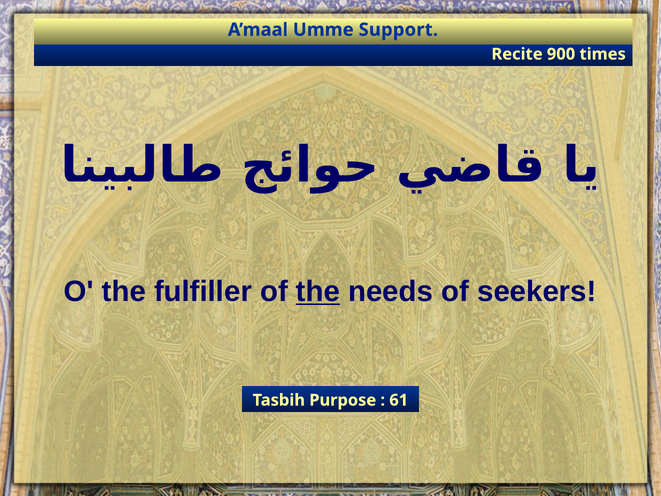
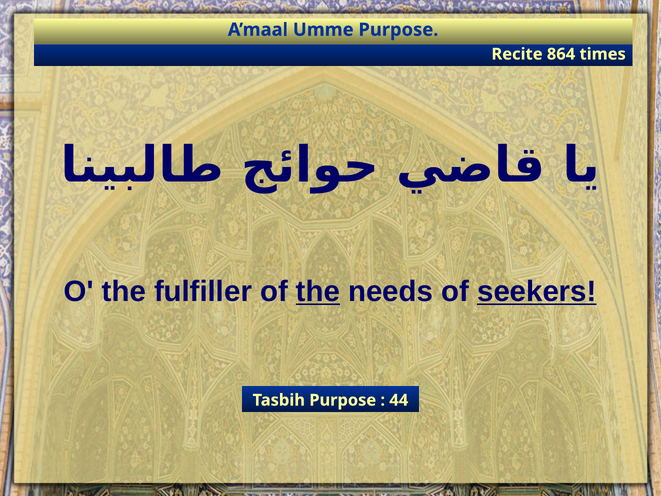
Umme Support: Support -> Purpose (398, 30)
900: 900 -> 864 (561, 54)
seekers underline: none -> present (537, 292)
61: 61 -> 44 (399, 400)
